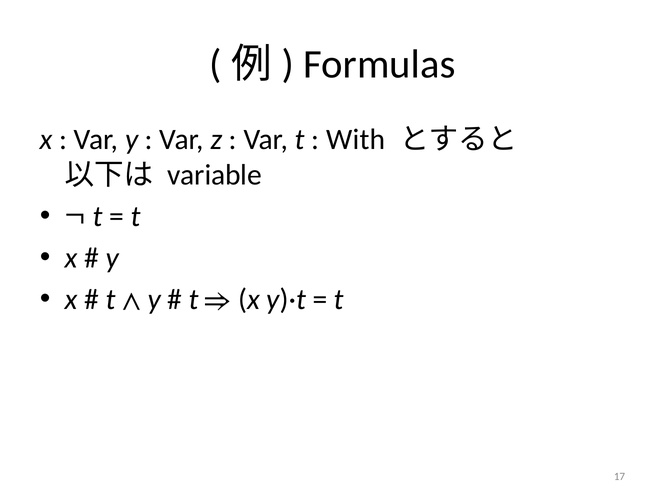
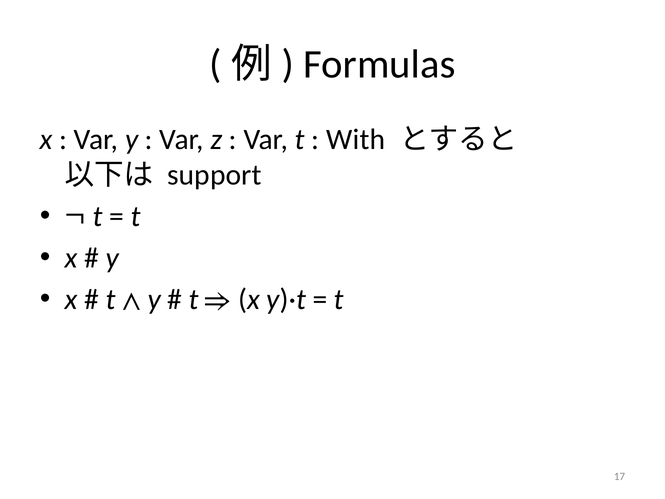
variable: variable -> support (214, 175)
